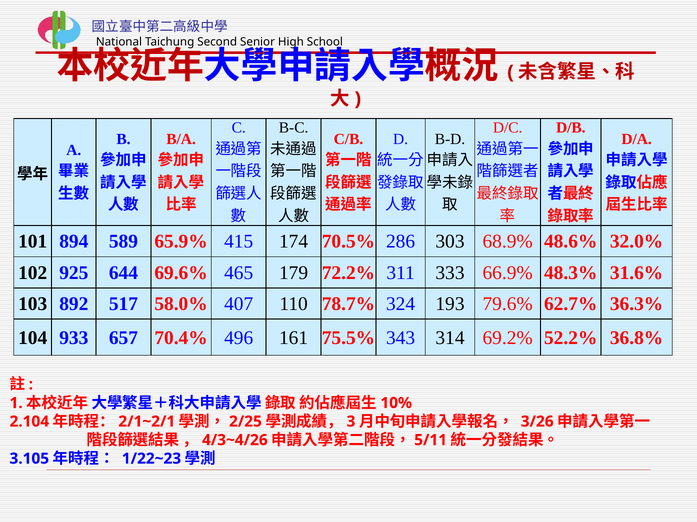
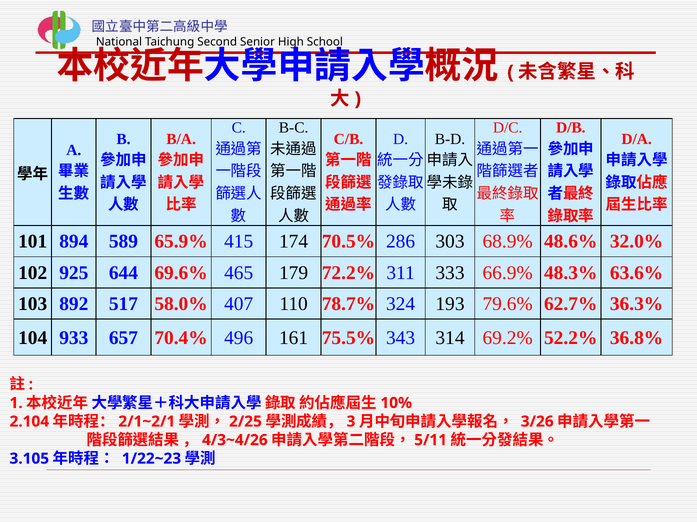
31.6%: 31.6% -> 63.6% (637, 273)
